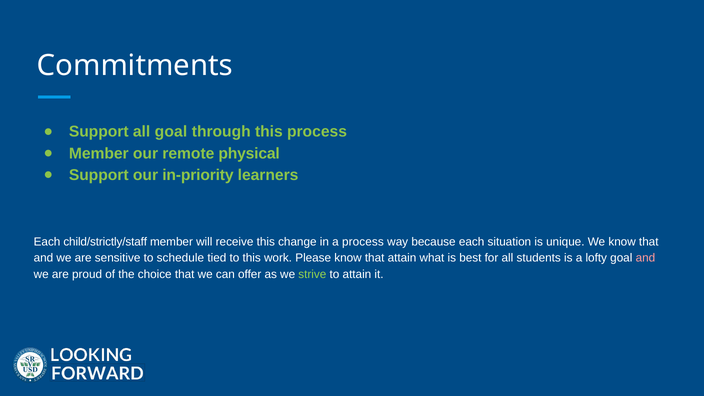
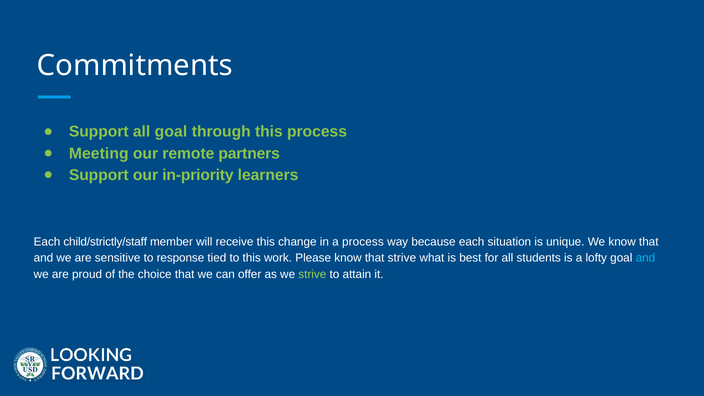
Member: Member -> Meeting (99, 153)
physical: physical -> partners (249, 153)
schedule: schedule -> response (180, 258)
that attain: attain -> strive (402, 258)
and colour: pink -> light blue (645, 258)
